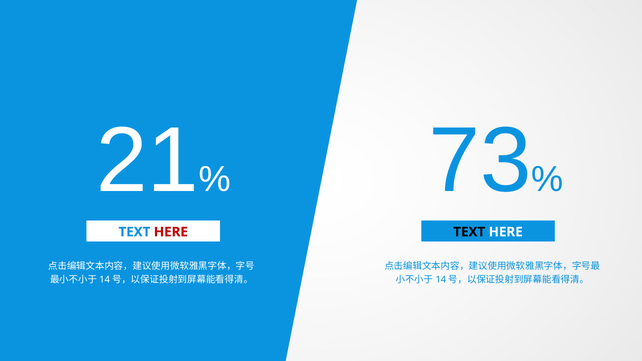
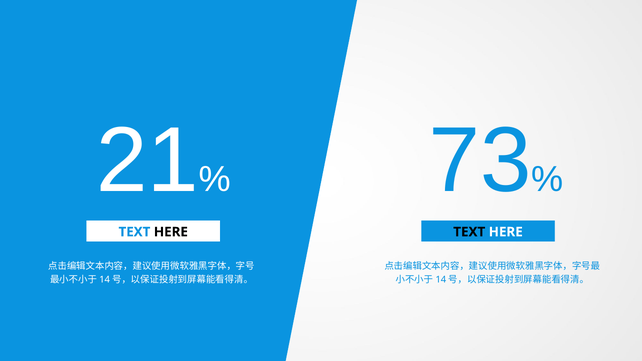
HERE colour: red -> black (171, 232)
